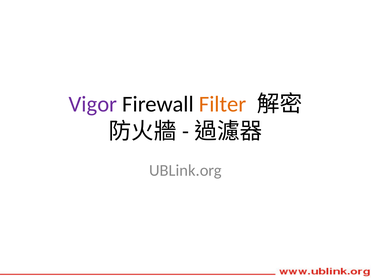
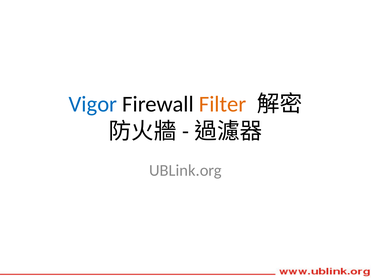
Vigor colour: purple -> blue (93, 104)
